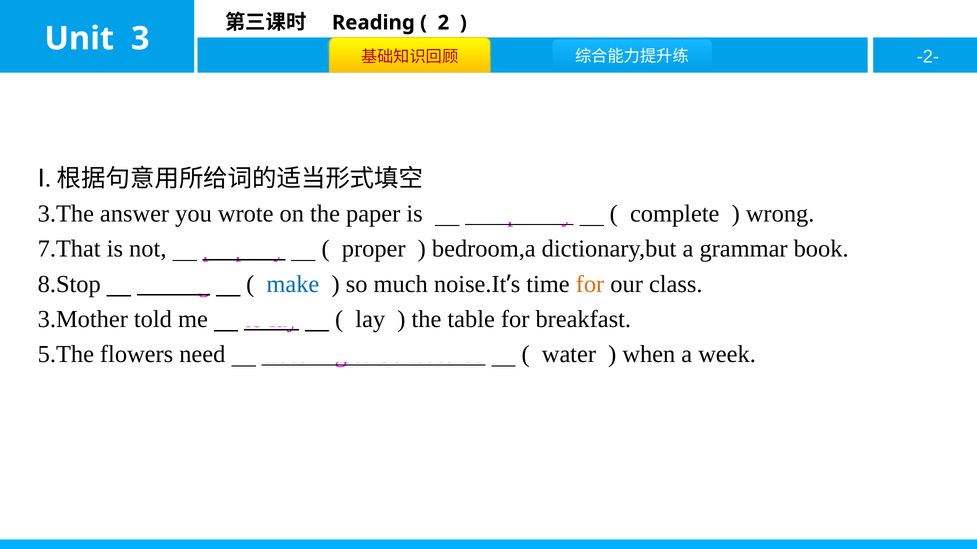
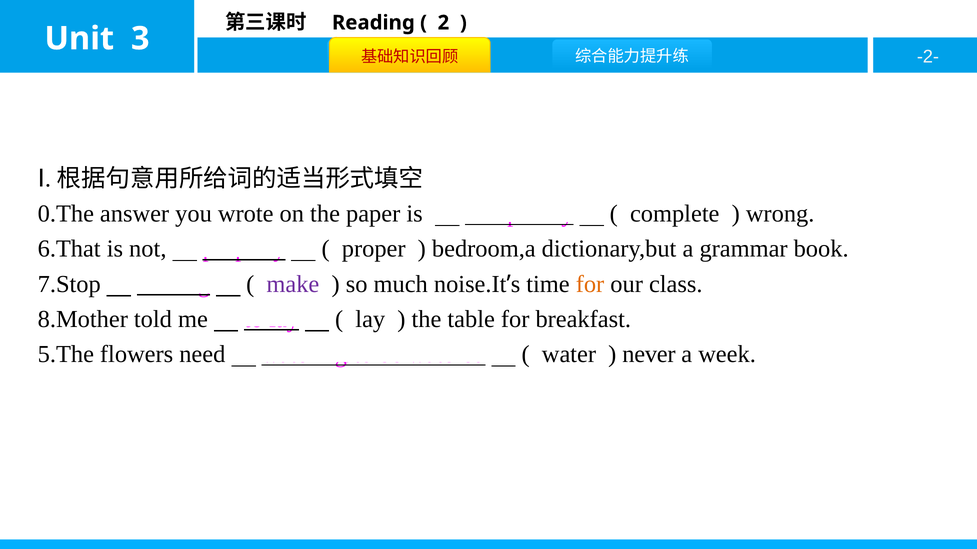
3.The: 3.The -> 0.The (66, 214)
7.That: 7.That -> 6.That (69, 249)
8.Stop: 8.Stop -> 7.Stop (69, 284)
make colour: blue -> purple (293, 284)
3.Mother: 3.Mother -> 8.Mother (83, 319)
when: when -> never (649, 355)
